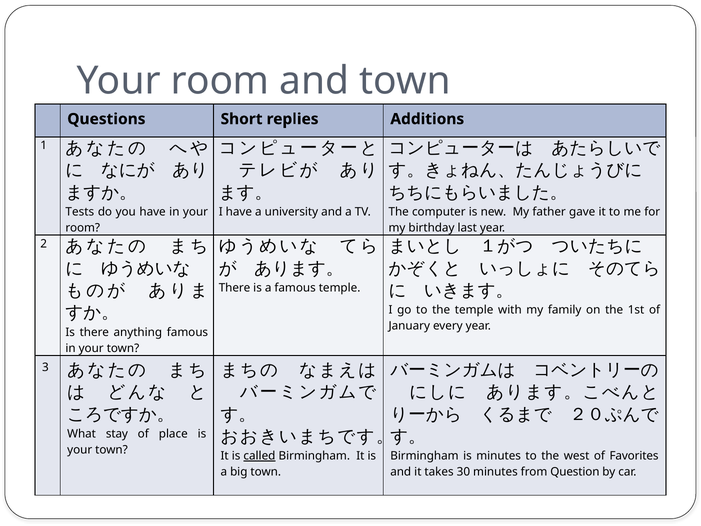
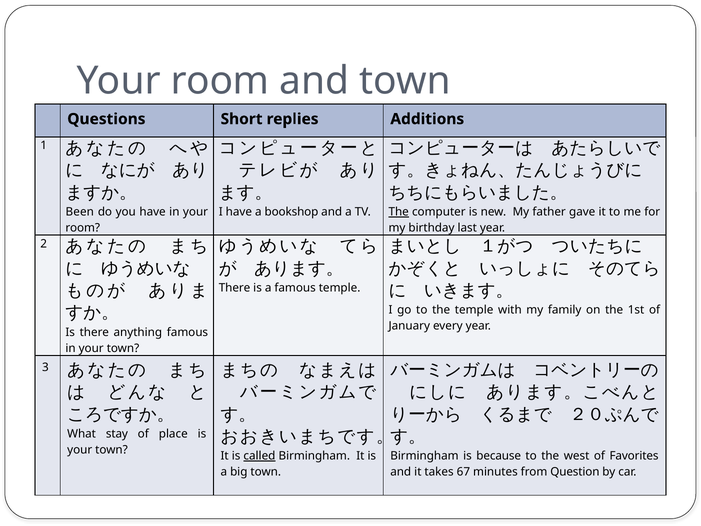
Tests: Tests -> Been (80, 212)
university: university -> bookshop (291, 212)
The underline: none -> present (399, 212)
is minutes: minutes -> because (499, 456)
30: 30 -> 67 (463, 472)
